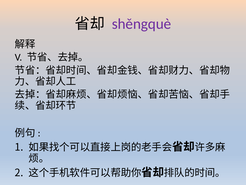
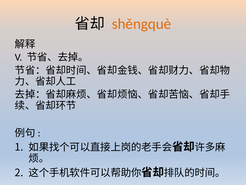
shěngquè colour: purple -> orange (141, 24)
